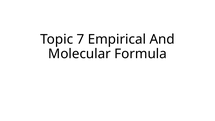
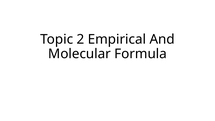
7: 7 -> 2 (80, 39)
